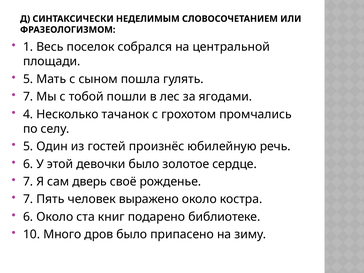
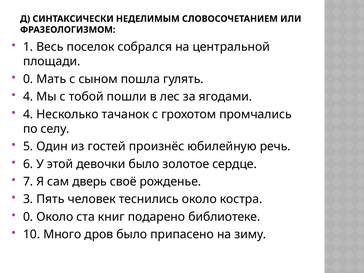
5: 5 -> 0 (28, 79)
7: 7 -> 4 (28, 97)
7: 7 -> 3 (28, 199)
выражено: выражено -> теснились (149, 199)
6: 6 -> 0 (28, 217)
